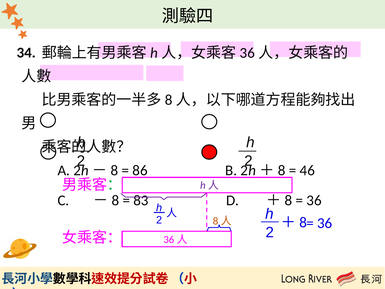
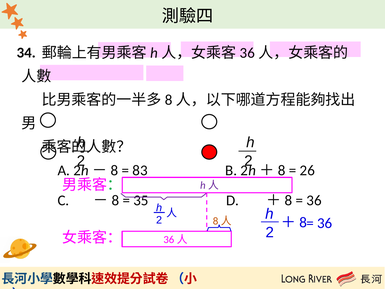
86: 86 -> 83 (140, 170)
46: 46 -> 26 (307, 170)
83: 83 -> 35 (141, 200)
